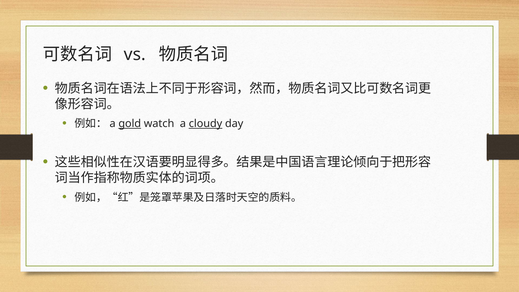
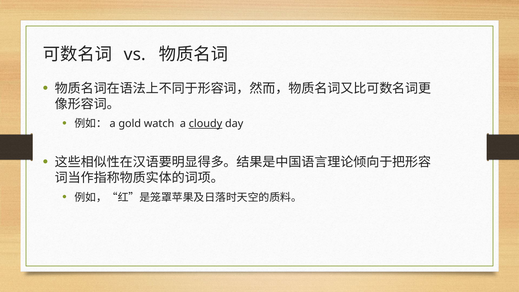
gold underline: present -> none (130, 124)
